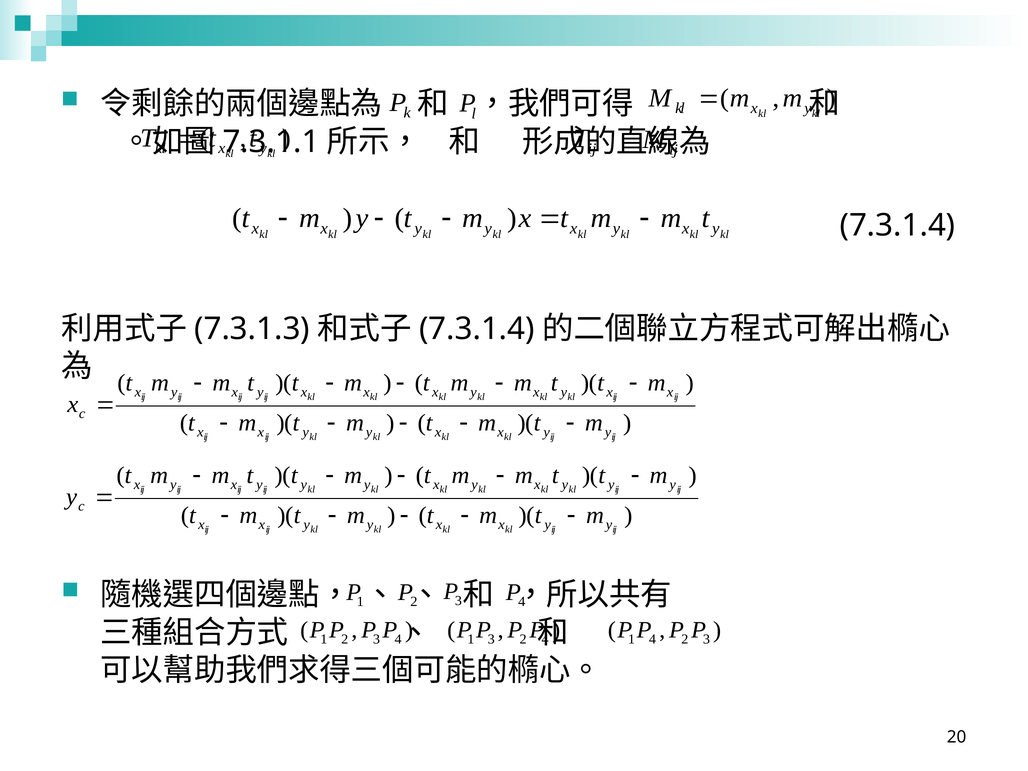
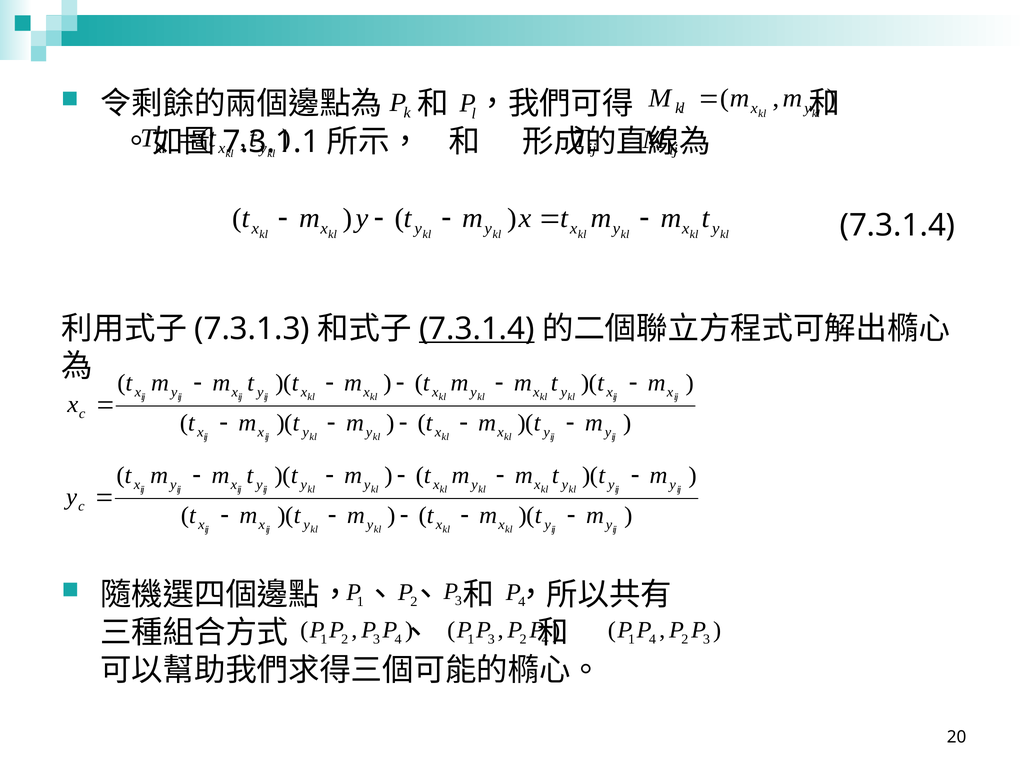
7.3.1.4 underline: none -> present (477, 329)
